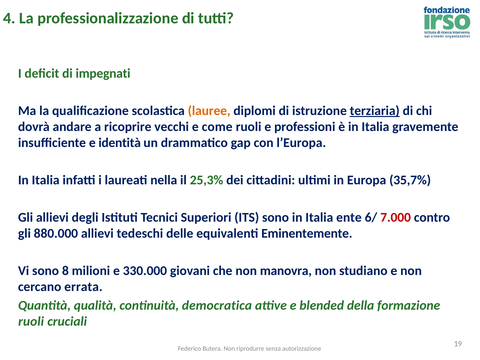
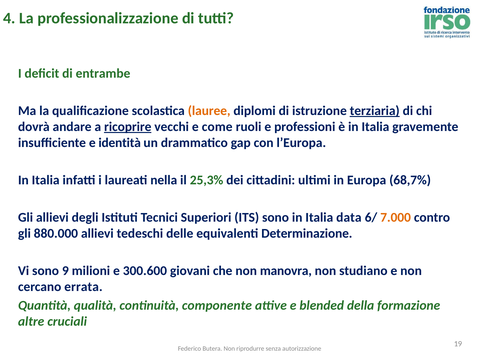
impegnati: impegnati -> entrambe (103, 73)
ricoprire underline: none -> present (128, 127)
35,7%: 35,7% -> 68,7% (410, 180)
ente: ente -> data (349, 217)
7.000 colour: red -> orange (396, 217)
Eminentemente: Eminentemente -> Determinazione (307, 233)
8: 8 -> 9 (65, 271)
330.000: 330.000 -> 300.600 (145, 271)
democratica: democratica -> componente (217, 305)
ruoli: ruoli -> altre (31, 322)
